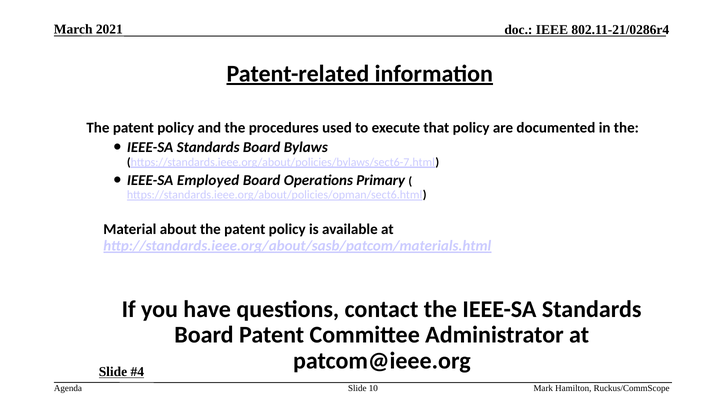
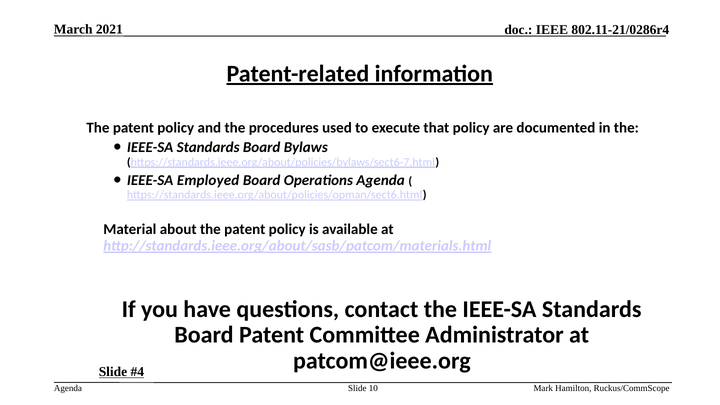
Operations Primary: Primary -> Agenda (381, 180)
